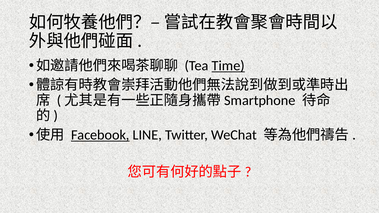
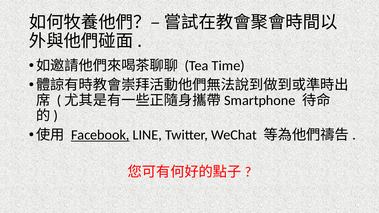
Time underline: present -> none (228, 66)
